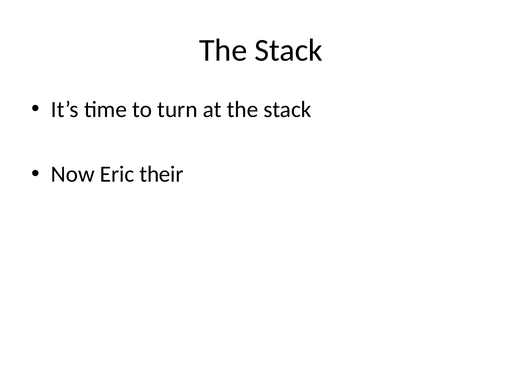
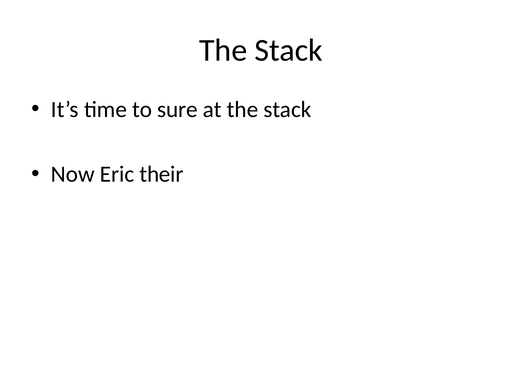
turn: turn -> sure (178, 110)
